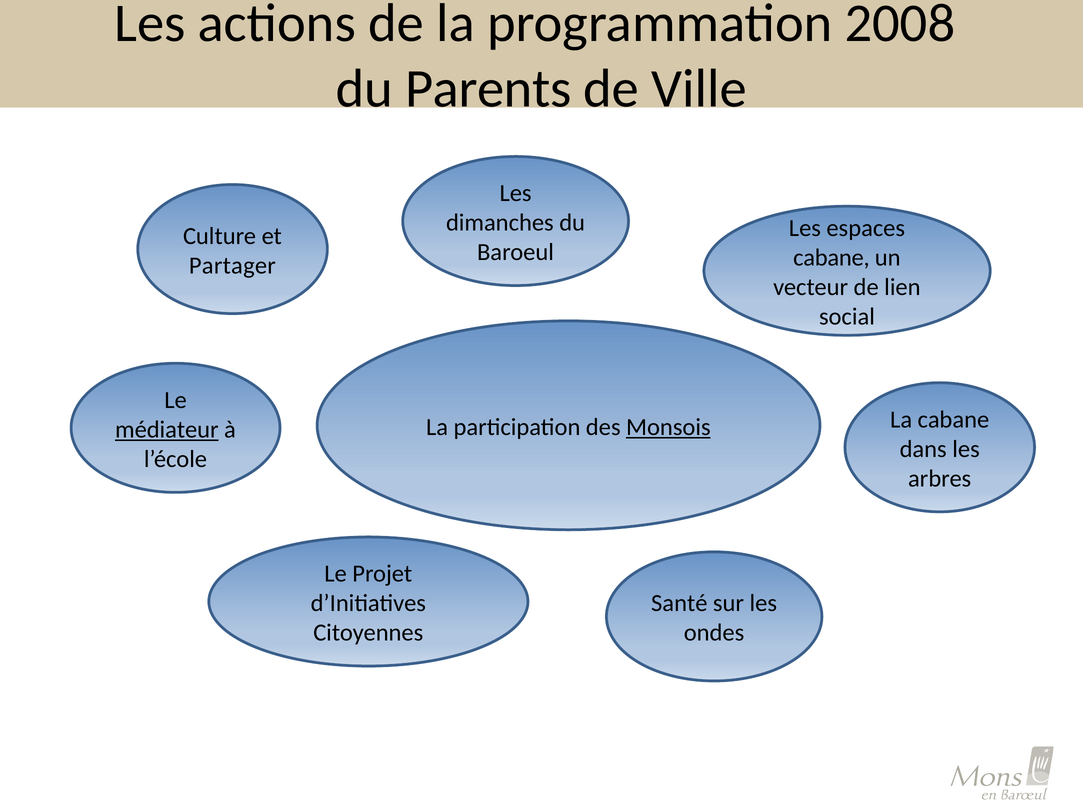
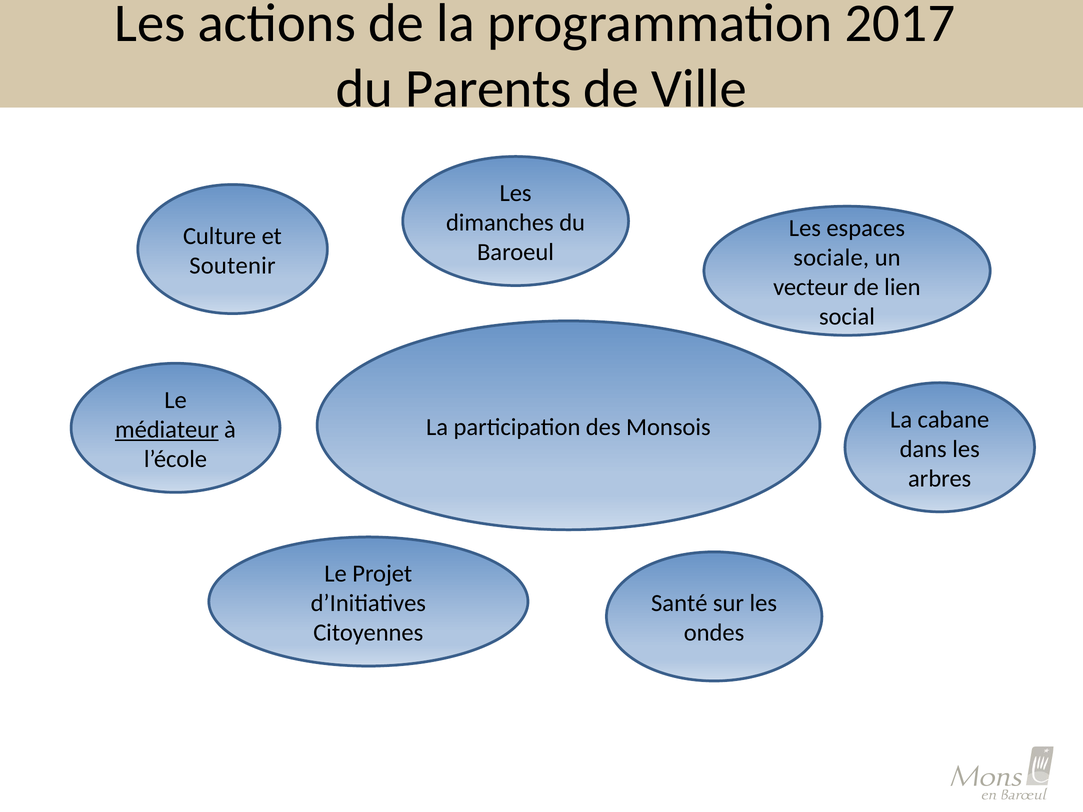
2008: 2008 -> 2017 (900, 23)
cabane: cabane -> sociale (831, 258)
Partager: Partager -> Soutenir (232, 266)
Monsois underline: present -> none (668, 427)
